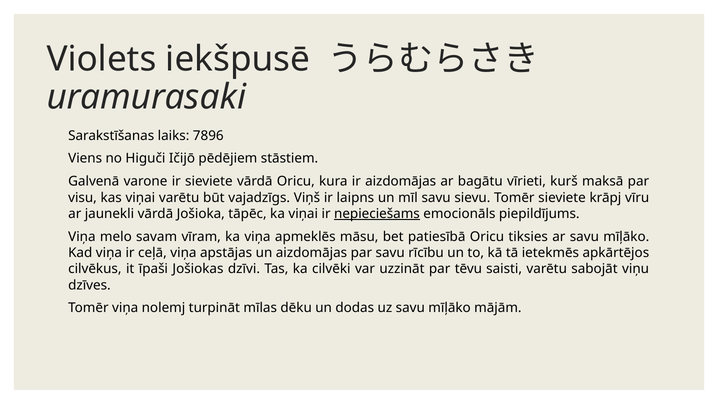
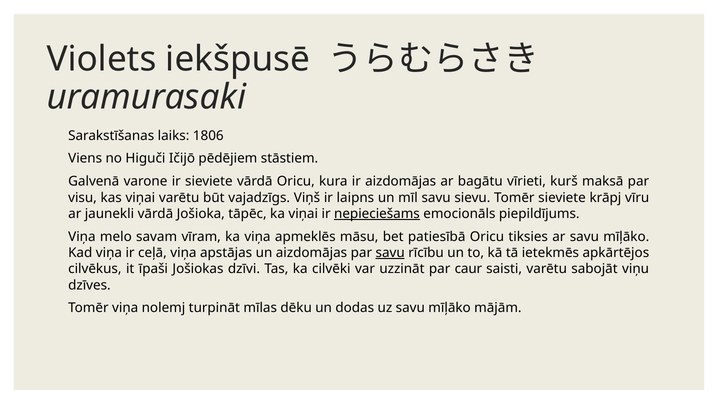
7896: 7896 -> 1806 (208, 136)
savu underline: none -> present (390, 253)
tēvu: tēvu -> caur (468, 269)
